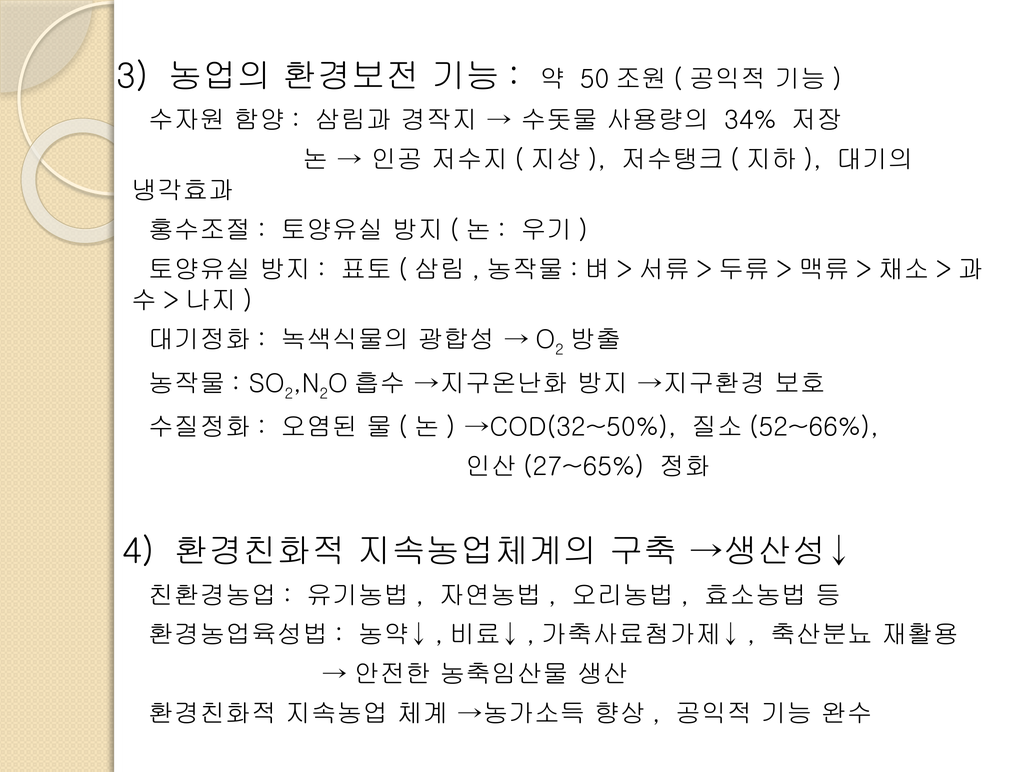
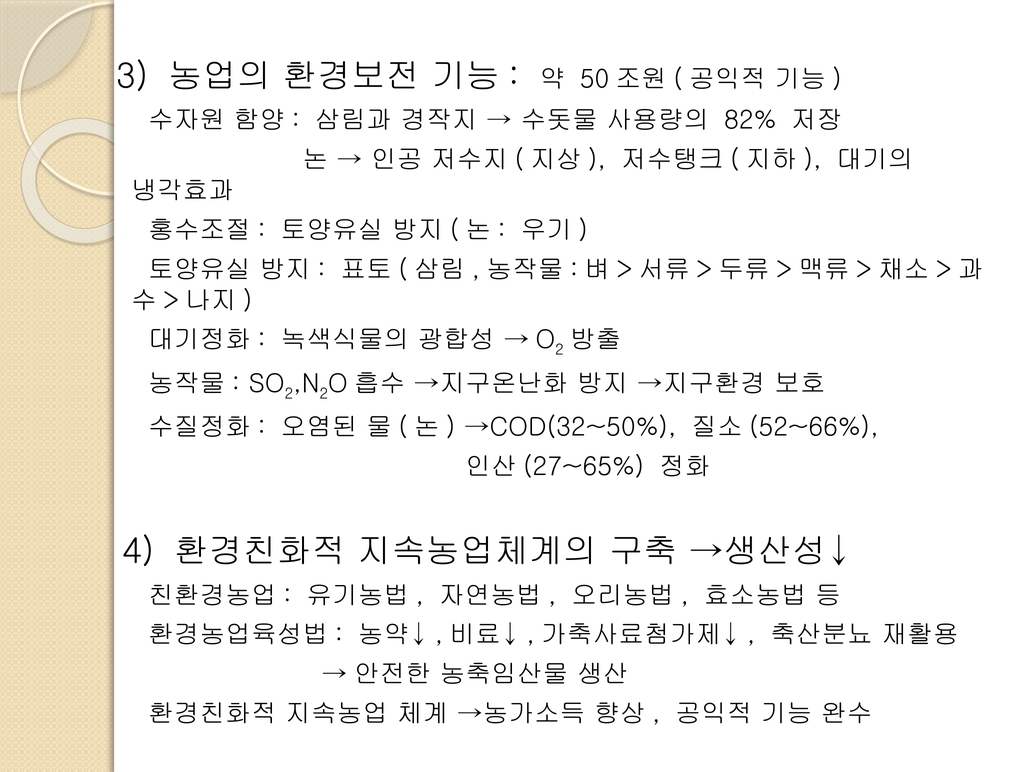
34%: 34% -> 82% (750, 120)
